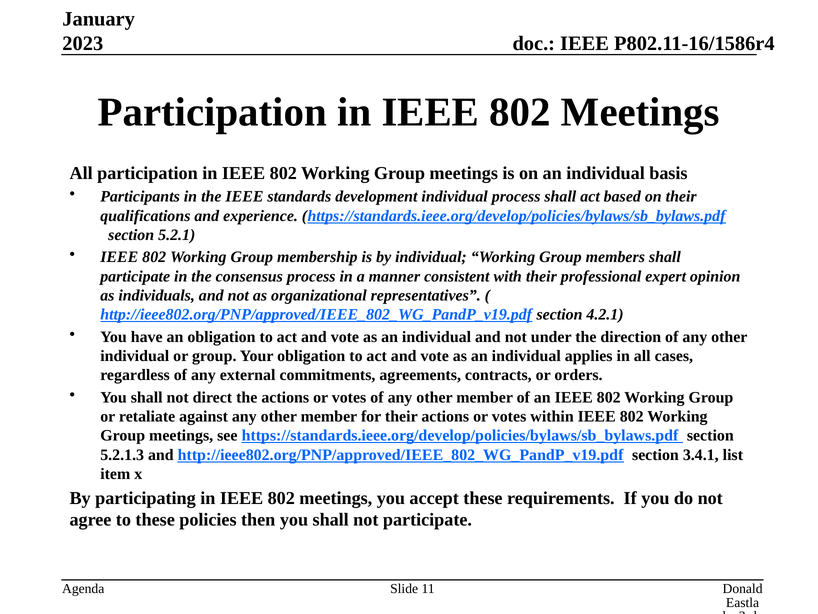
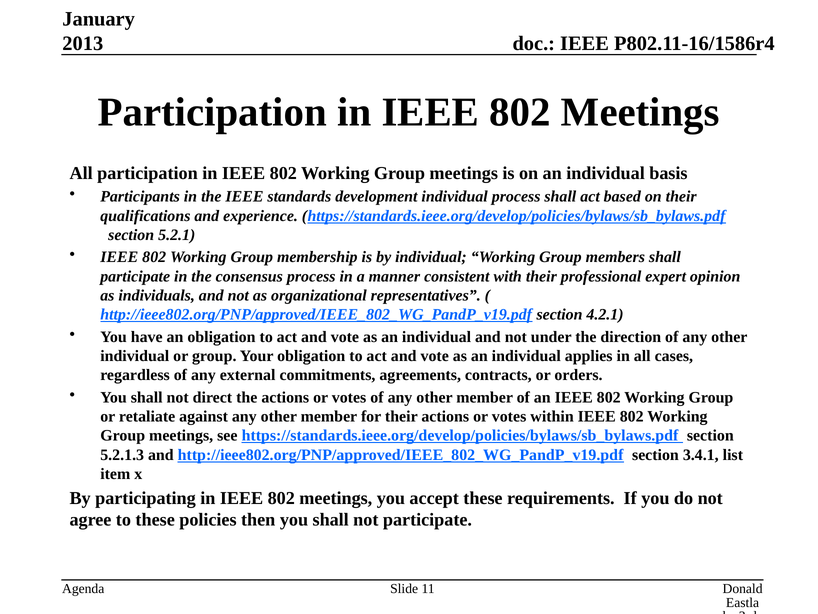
2023: 2023 -> 2013 (83, 44)
